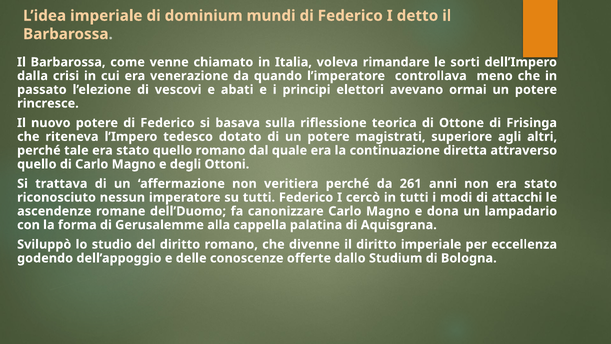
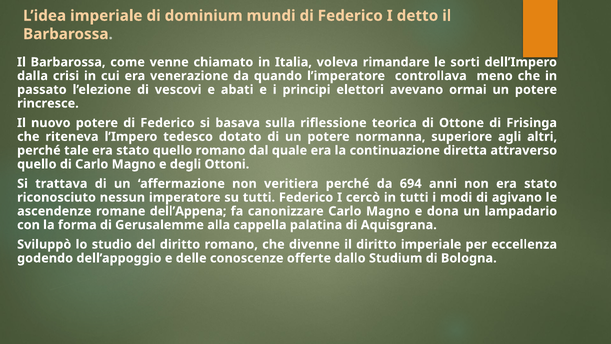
magistrati: magistrati -> normanna (390, 137)
261: 261 -> 694 (411, 183)
attacchi: attacchi -> agivano (517, 197)
dell’Duomo: dell’Duomo -> dell’Appena (188, 211)
